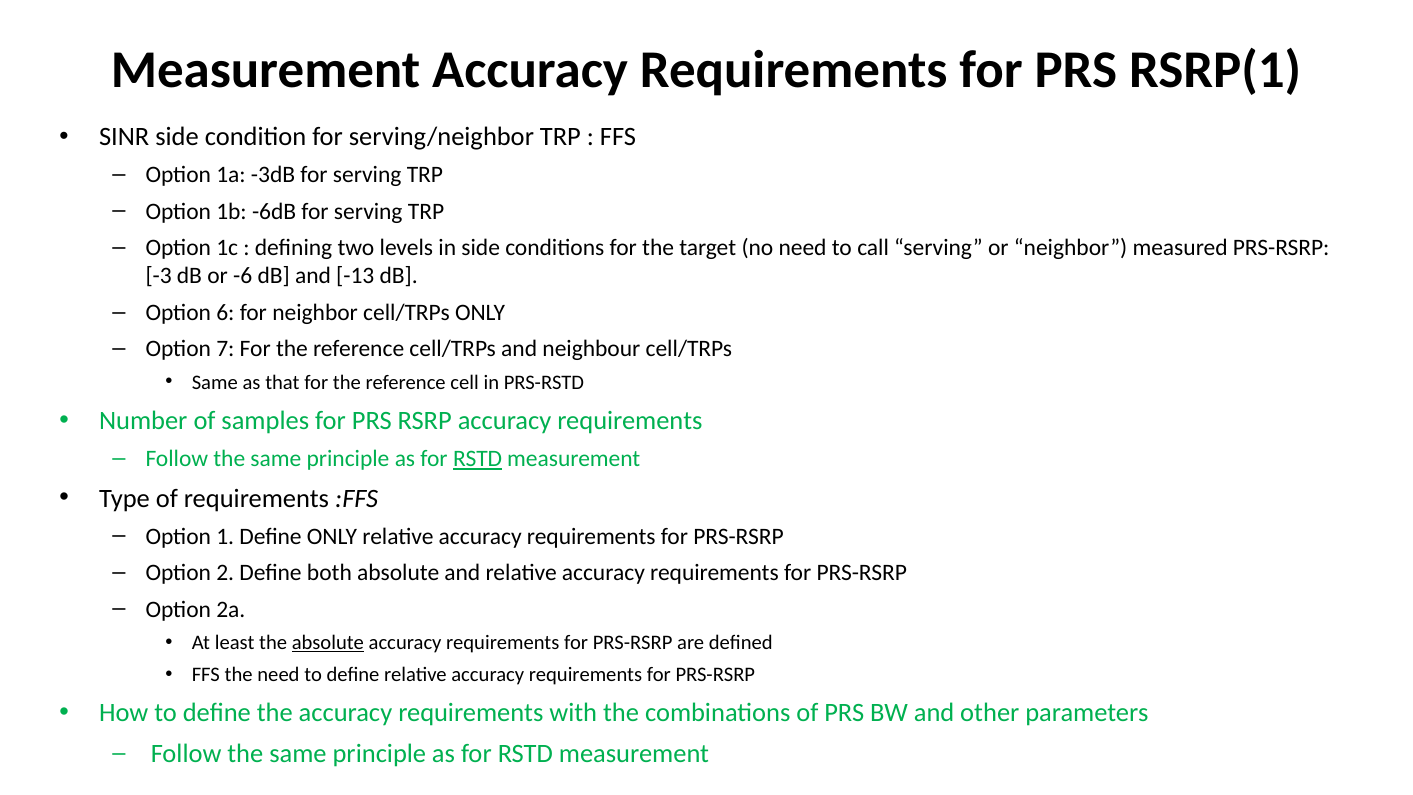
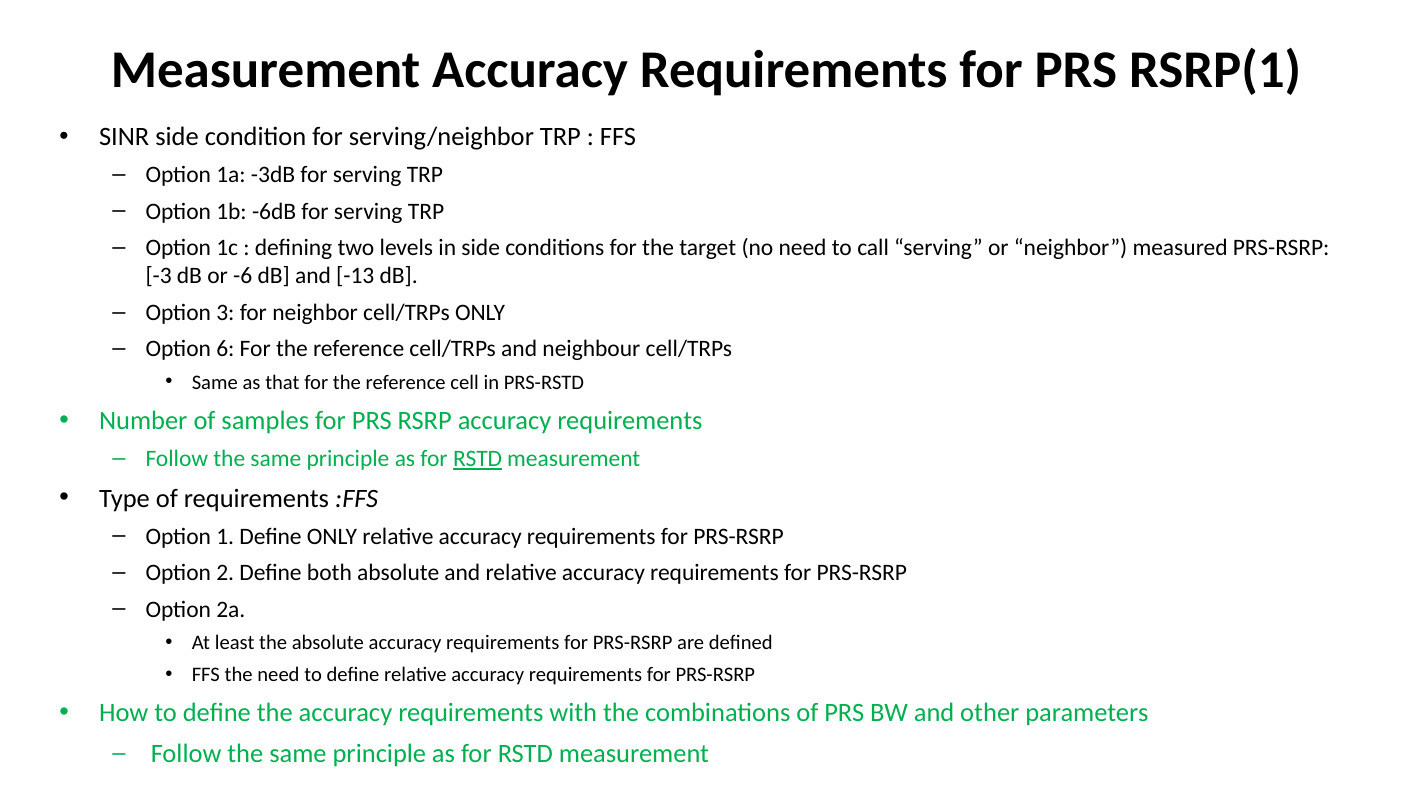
6: 6 -> 3 (225, 313)
7: 7 -> 6 (225, 349)
absolute underline: present -> none (328, 643)
